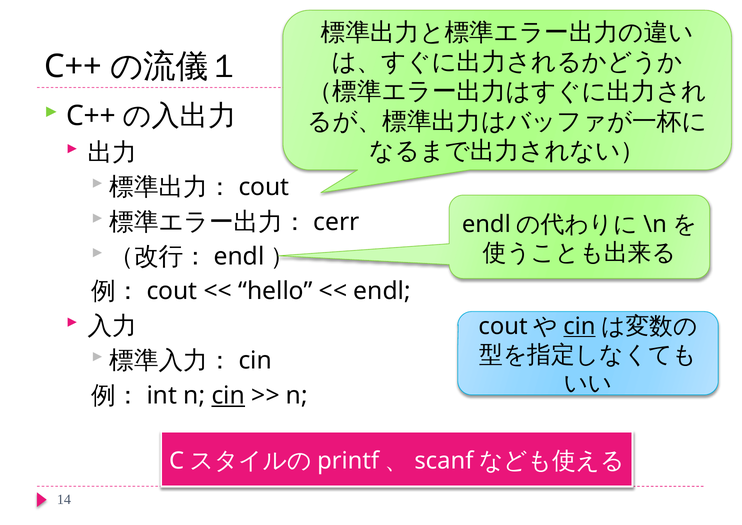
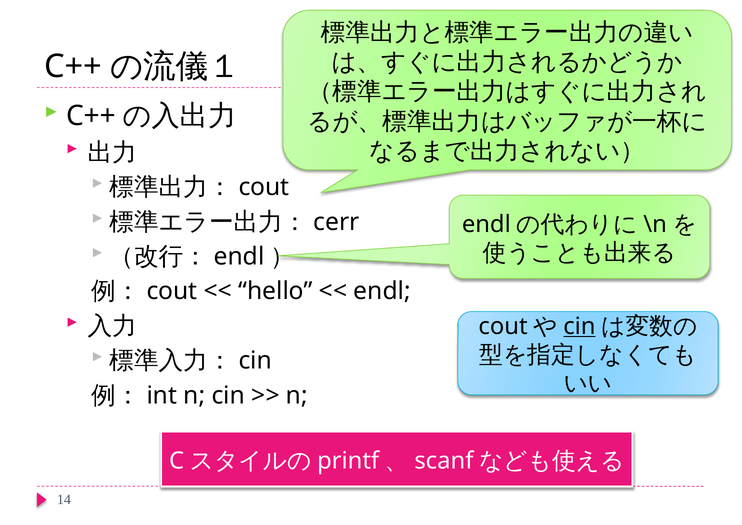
cin underline: present -> none (228, 395)
